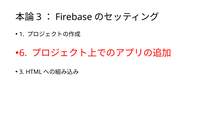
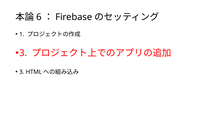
3: 3 -> 6 (39, 17)
6: 6 -> 3 (23, 53)
